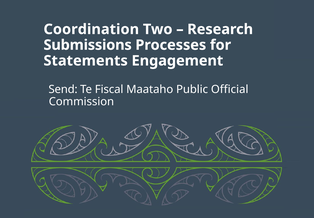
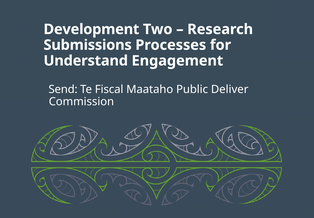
Coordination: Coordination -> Development (91, 29)
Statements: Statements -> Understand (86, 61)
Official: Official -> Deliver (230, 89)
